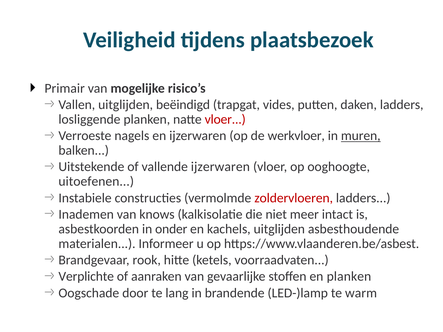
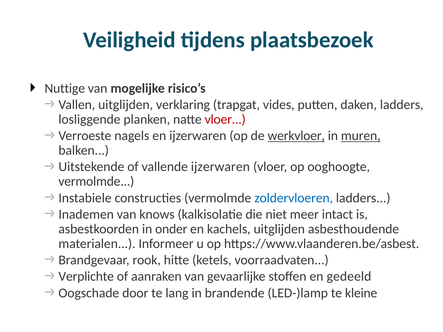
Primair: Primair -> Nuttige (65, 88)
beëindigd: beëindigd -> verklaring (183, 105)
werkvloer underline: none -> present (296, 136)
uitoefenen: uitoefenen -> vermolmde (96, 182)
zoldervloeren colour: red -> blue (294, 198)
en planken: planken -> gedeeld (349, 277)
warm: warm -> kleine (361, 293)
